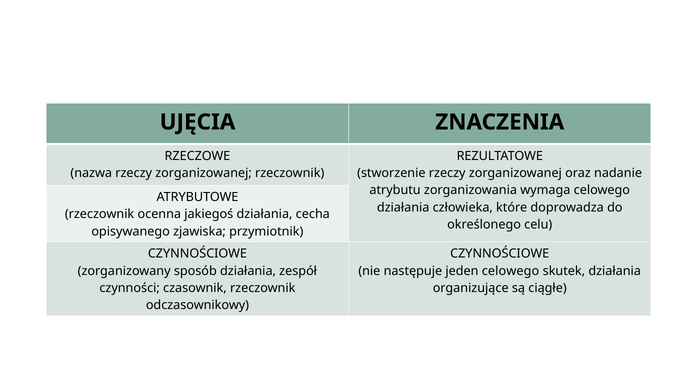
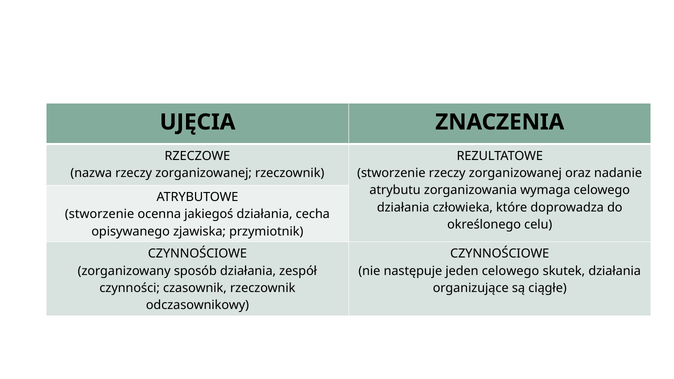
rzeczownik: rzeczownik -> stworzenie (100, 214)
